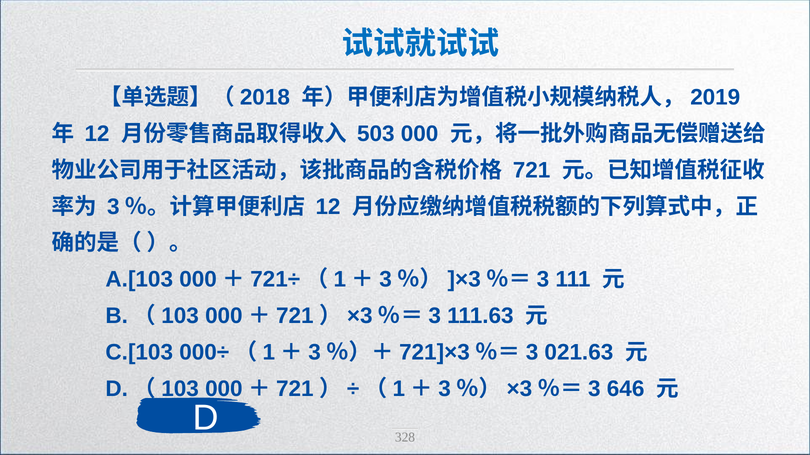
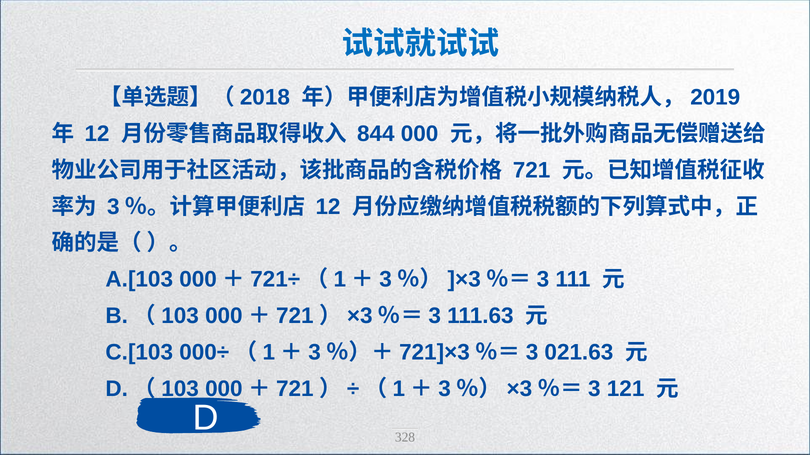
503: 503 -> 844 (376, 134)
646: 646 -> 121 (626, 389)
